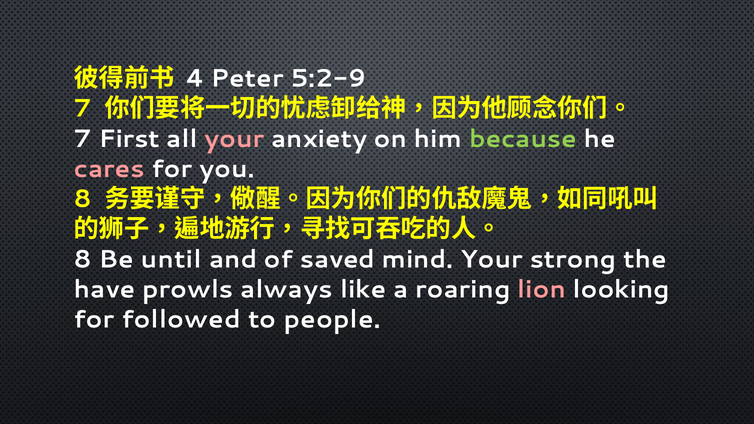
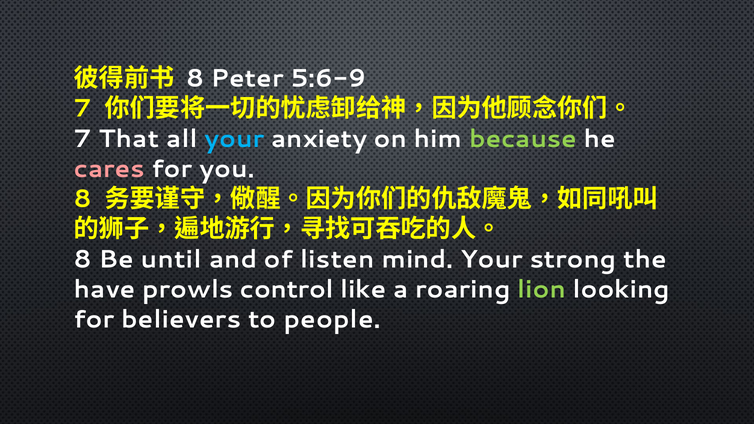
4: 4 -> 8 (195, 78)
5:2-9: 5:2-9 -> 5:6-9 (328, 78)
First: First -> That (129, 139)
your colour: pink -> light blue (234, 139)
saved: saved -> listen (337, 259)
always: always -> control (287, 290)
lion colour: pink -> light green (542, 290)
followed: followed -> believers (181, 320)
